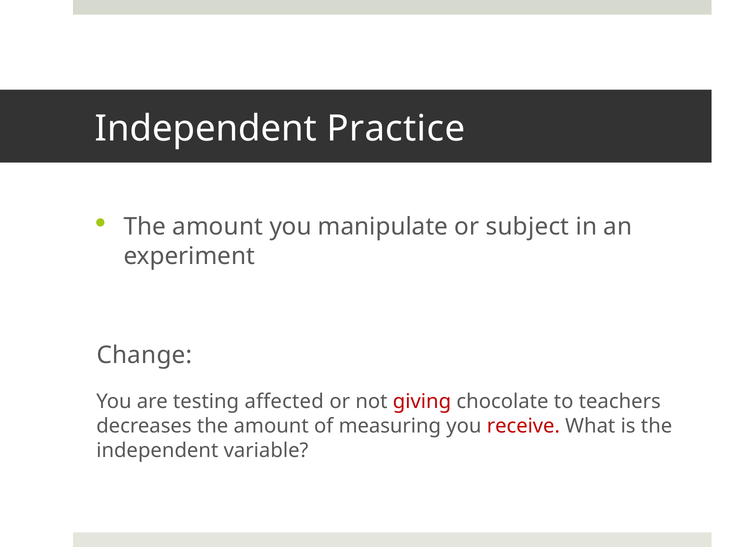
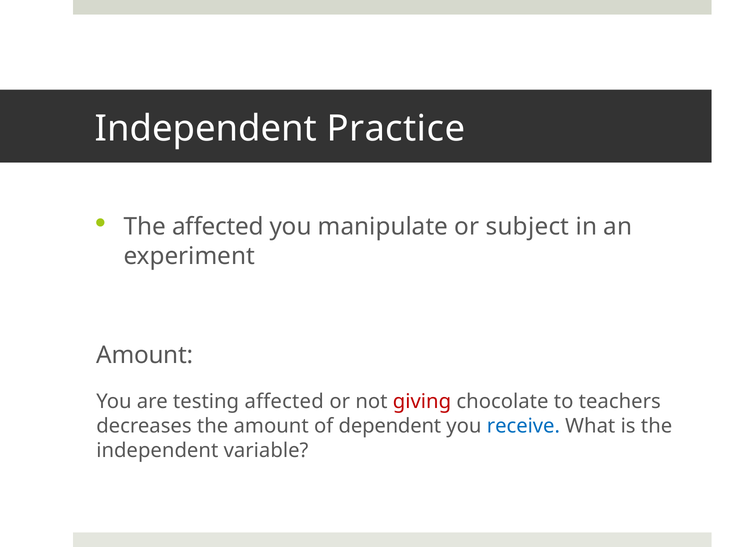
amount: amount -> affected (218, 227)
Change: Change -> Amount (145, 355)
measuring: measuring -> dependent (390, 426)
receive colour: red -> blue (523, 426)
